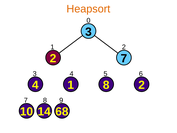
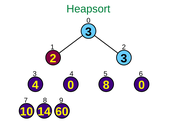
Heapsort colour: orange -> green (88, 9)
2 7: 7 -> 3 (124, 58)
4 1: 1 -> 0 (71, 85)
8 2: 2 -> 0 (142, 85)
68: 68 -> 60 (62, 111)
